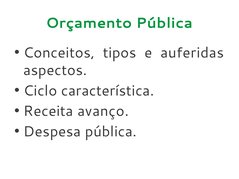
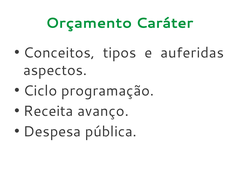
Orçamento Pública: Pública -> Caráter (165, 23)
característica: característica -> programação (108, 91)
